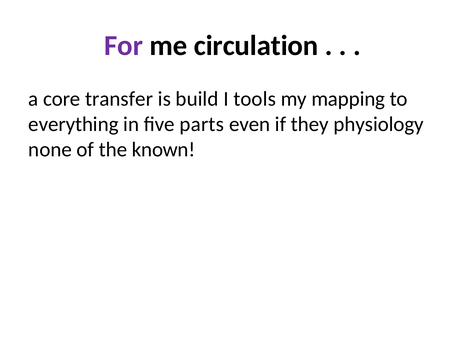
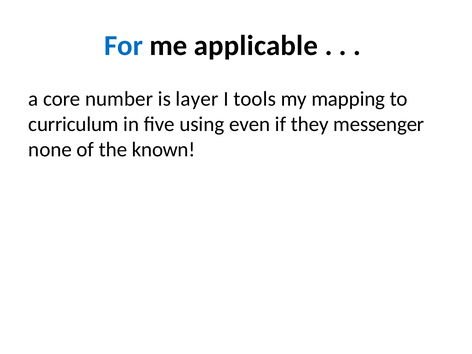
For colour: purple -> blue (124, 46)
circulation: circulation -> applicable (256, 46)
transfer: transfer -> number (119, 99)
build: build -> layer (197, 99)
everything: everything -> curriculum (73, 124)
parts: parts -> using (202, 124)
physiology: physiology -> messenger (379, 124)
